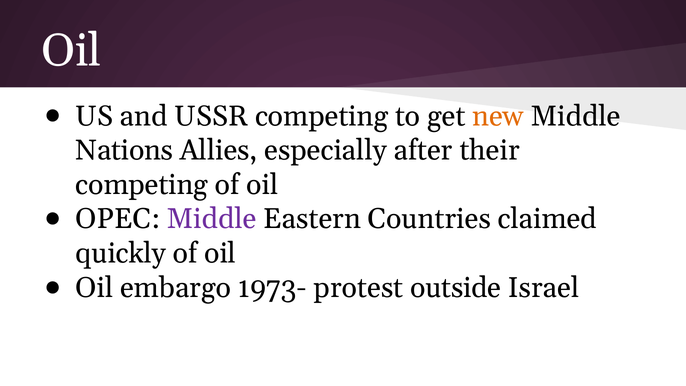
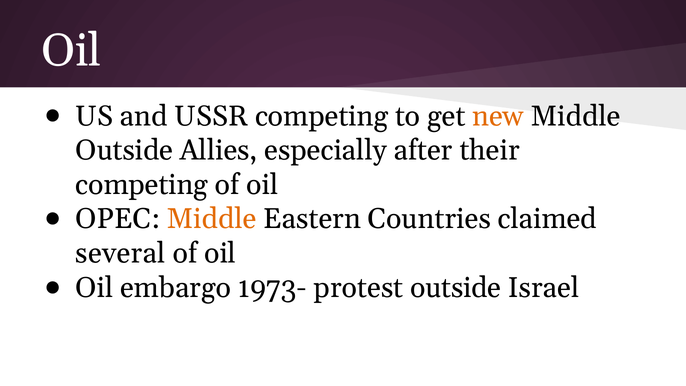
Nations: Nations -> Outside (124, 150)
Middle colour: purple -> orange (212, 219)
quickly: quickly -> several (120, 253)
